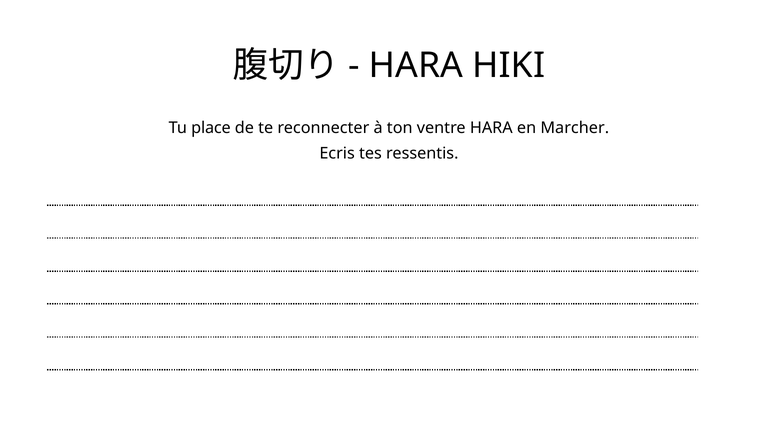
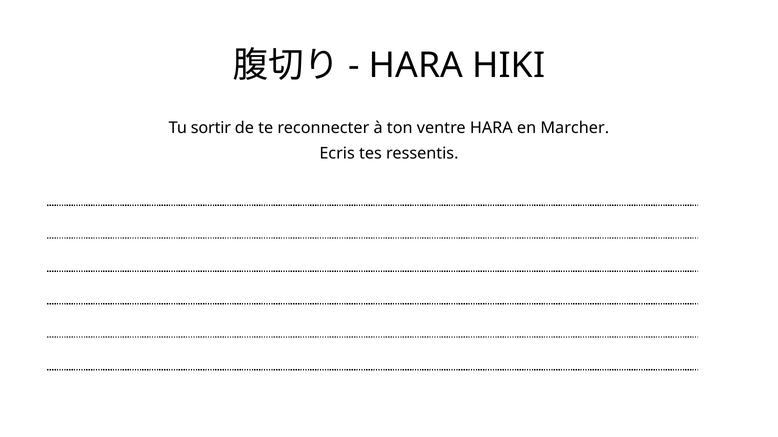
place: place -> sortir (211, 128)
